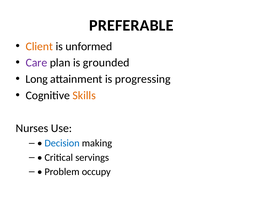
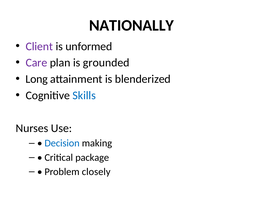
PREFERABLE: PREFERABLE -> NATIONALLY (131, 25)
Client colour: orange -> purple (39, 46)
progressing: progressing -> blenderized (143, 79)
Skills colour: orange -> blue (84, 96)
servings: servings -> package (92, 158)
occupy: occupy -> closely (96, 172)
